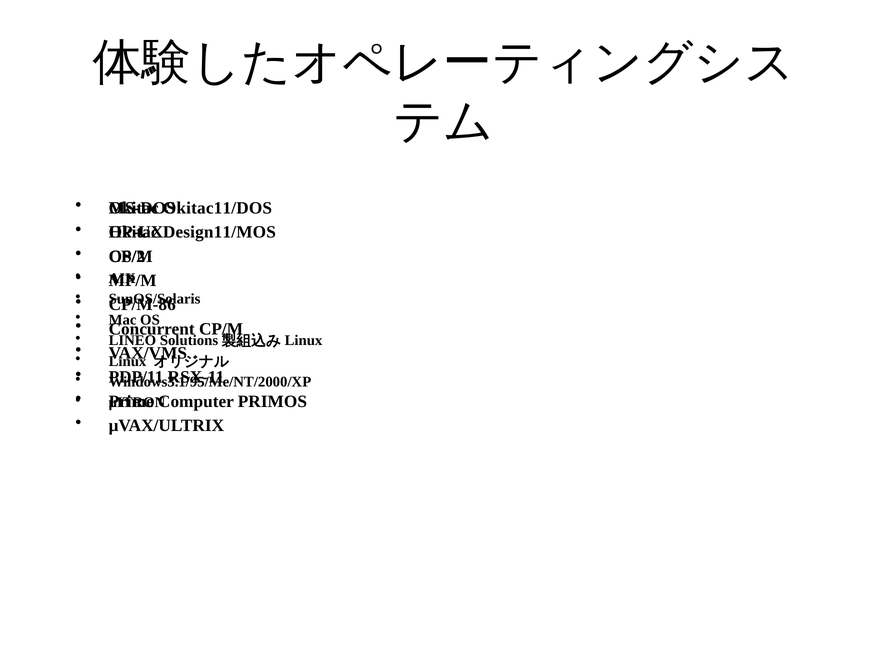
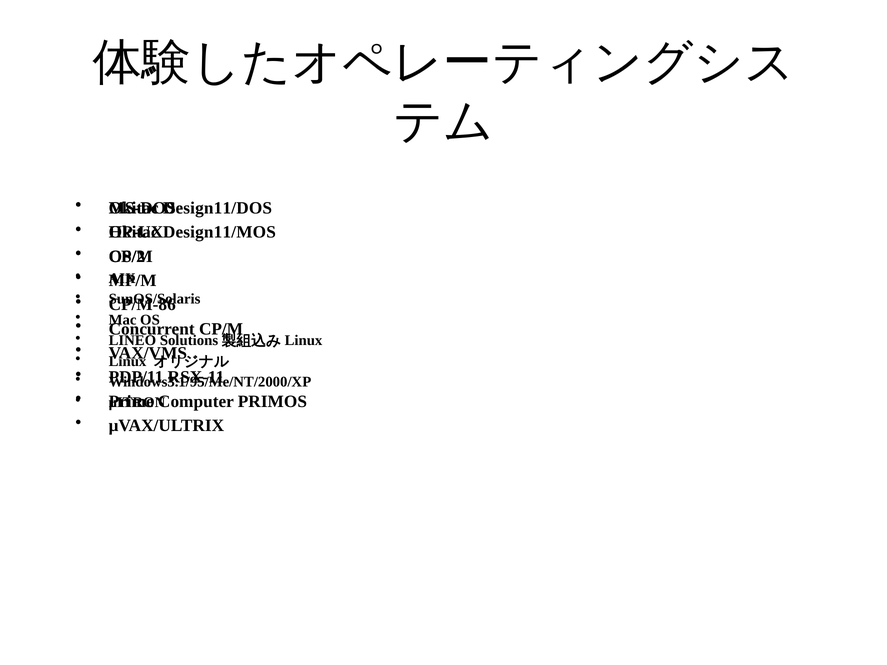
Okitac11/DOS: Okitac11/DOS -> Design11/DOS (217, 208)
